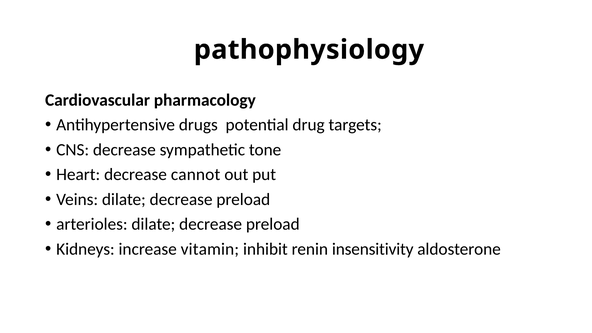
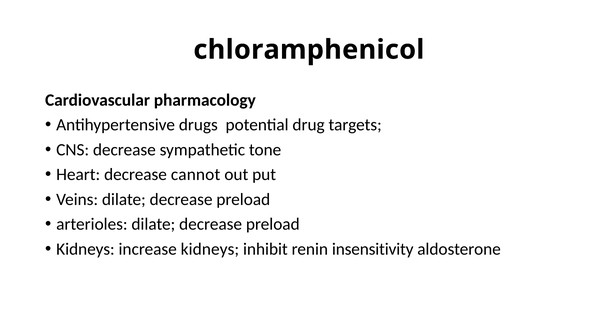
pathophysiology: pathophysiology -> chloramphenicol (309, 50)
increase vitamin: vitamin -> kidneys (210, 249)
